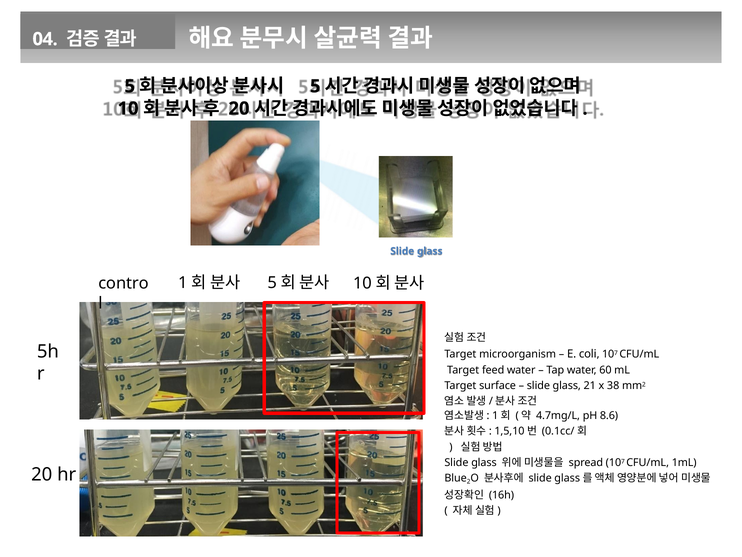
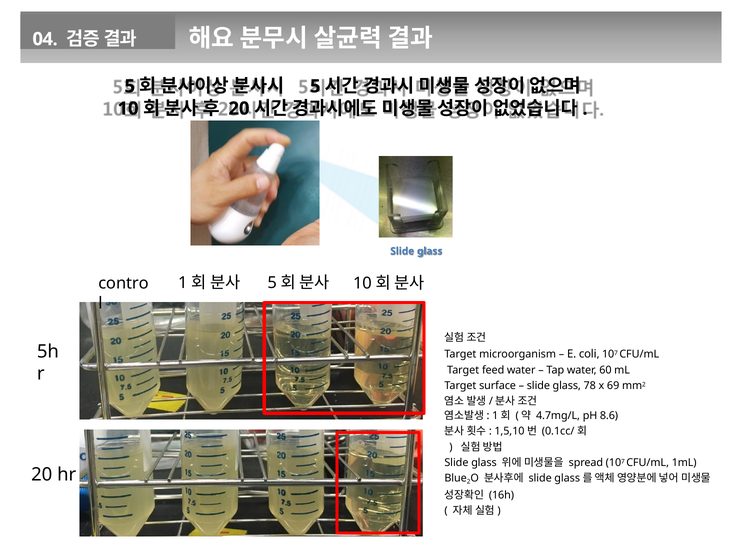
21: 21 -> 78 (590, 385)
38: 38 -> 69 (613, 385)
